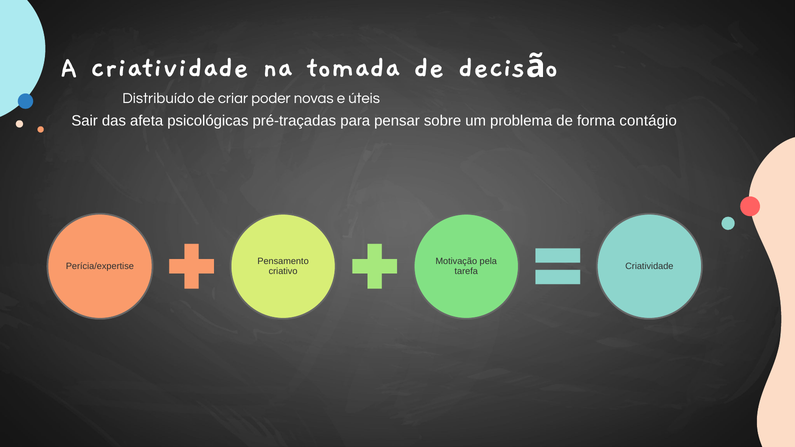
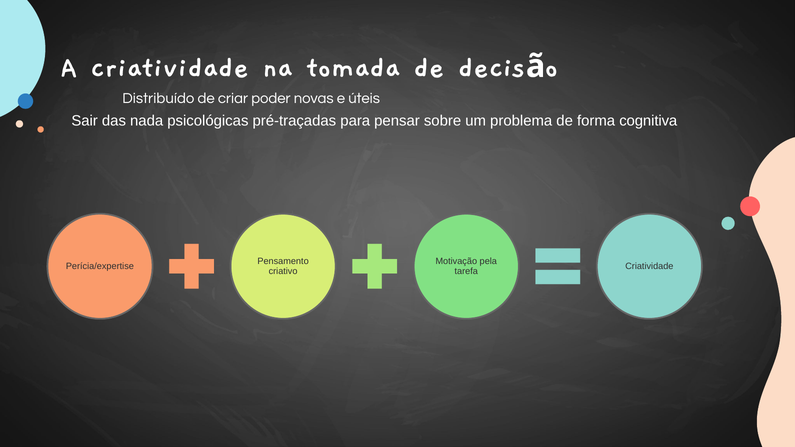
afeta: afeta -> nada (147, 121)
contágio: contágio -> cognitiva (648, 121)
